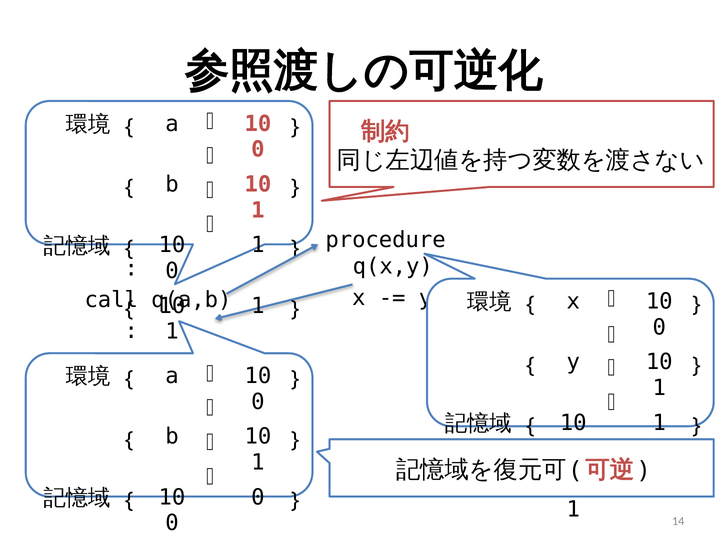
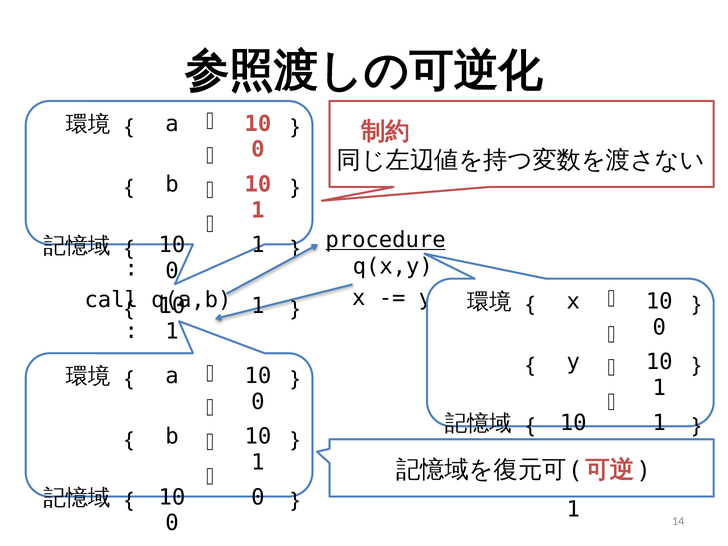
procedure underline: none -> present (386, 240)
